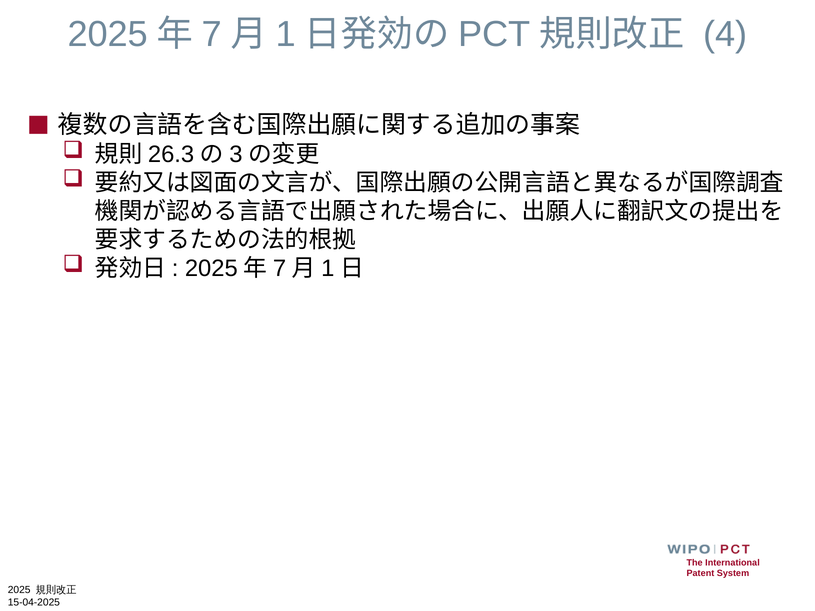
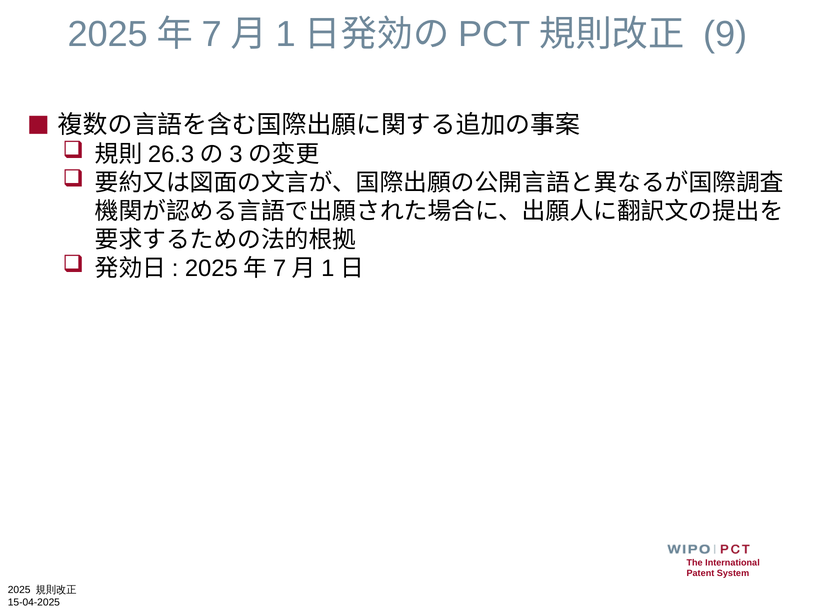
4: 4 -> 9 (725, 34)
